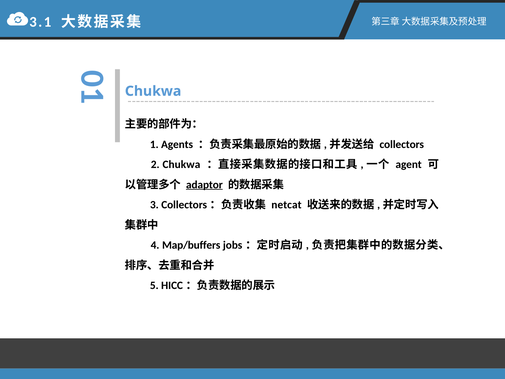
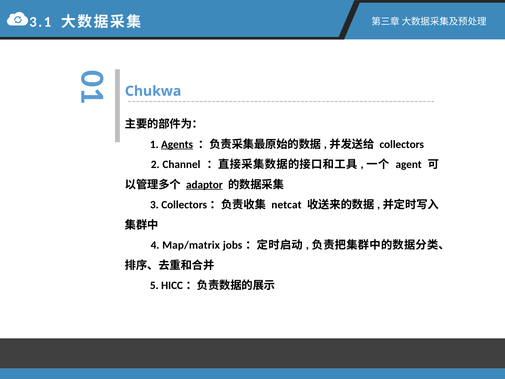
Agents underline: none -> present (177, 144)
2 Chukwa: Chukwa -> Channel (181, 164)
Map/buffers: Map/buffers -> Map/matrix (191, 245)
